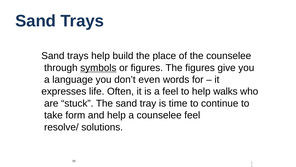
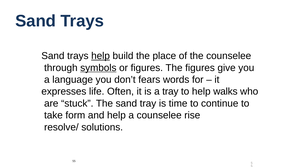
help underline: none -> present (101, 56)
even: even -> fears (149, 79)
a feel: feel -> tray (170, 91)
counselee feel: feel -> rise (192, 115)
